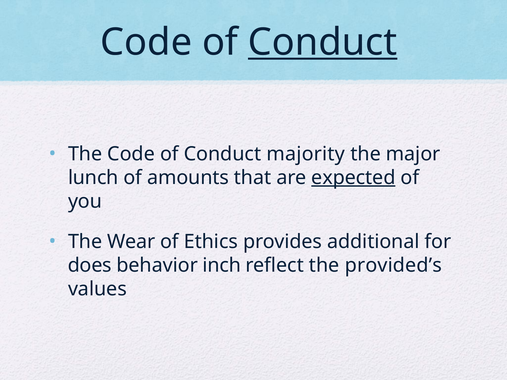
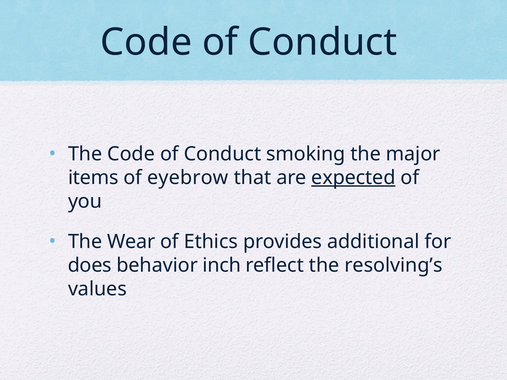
Conduct underline: present -> none (323, 42)
majority: majority -> smoking (306, 154)
lunch: lunch -> items (93, 178)
amounts: amounts -> eyebrow (188, 178)
provided’s: provided’s -> resolving’s (393, 266)
